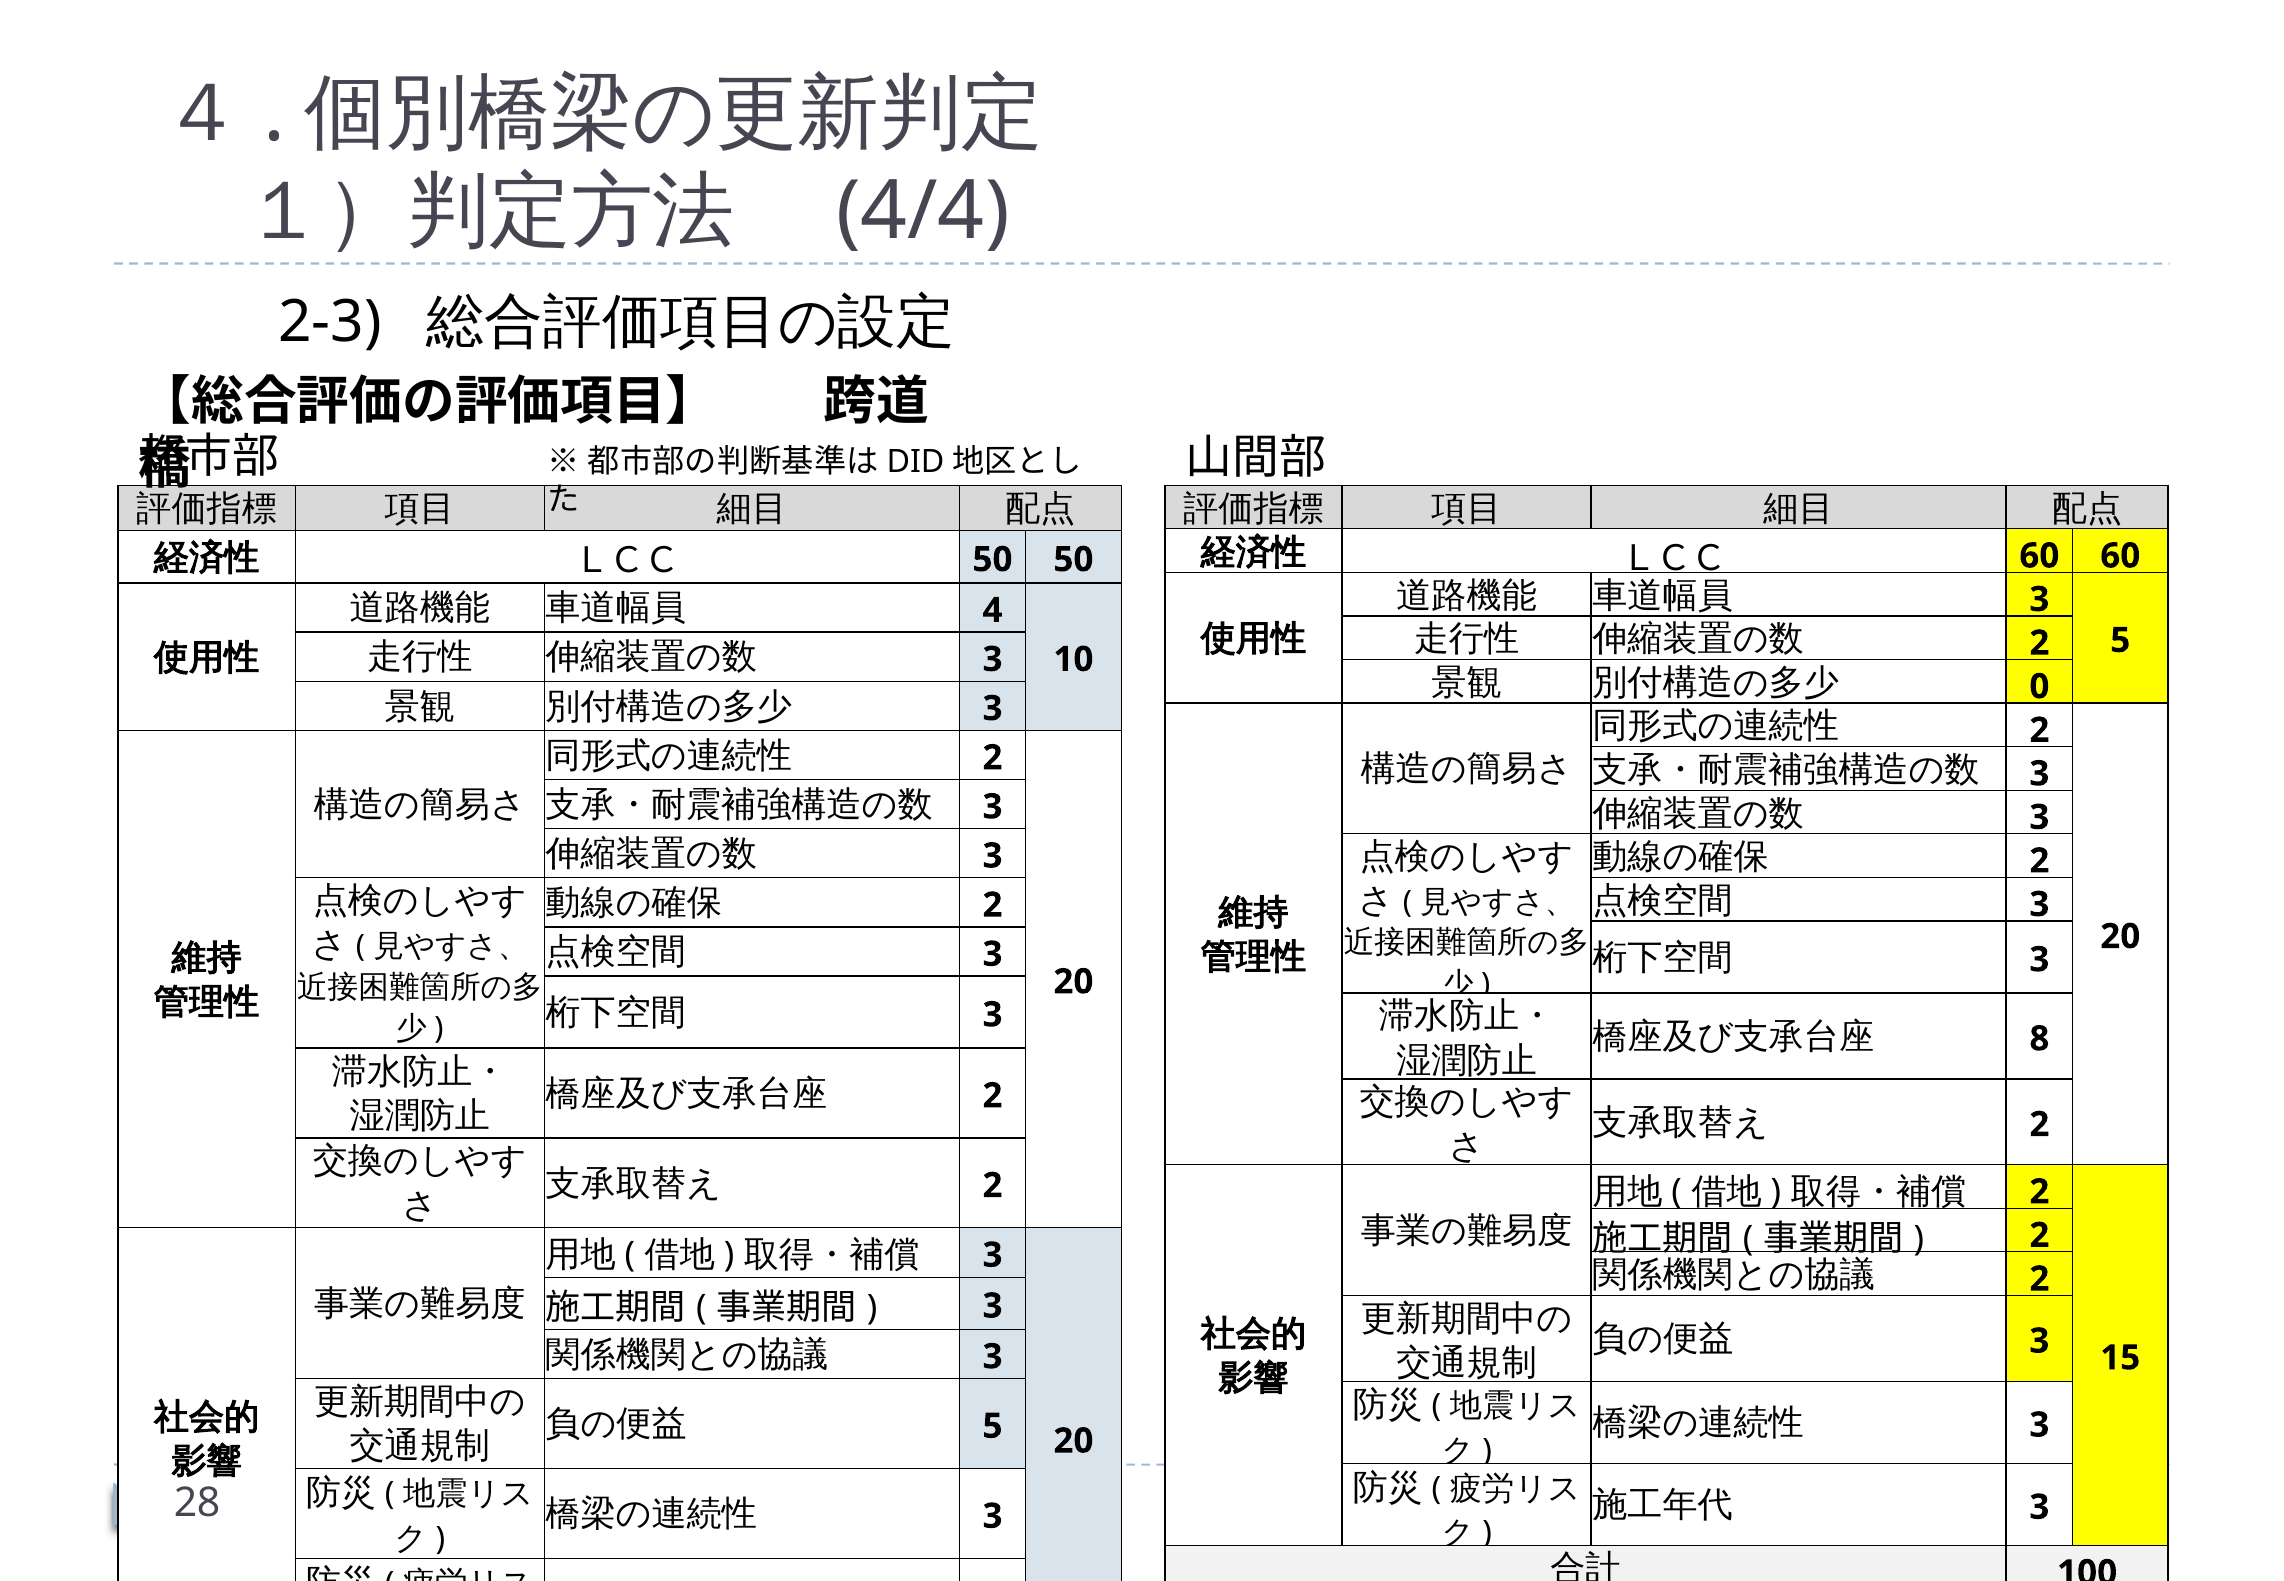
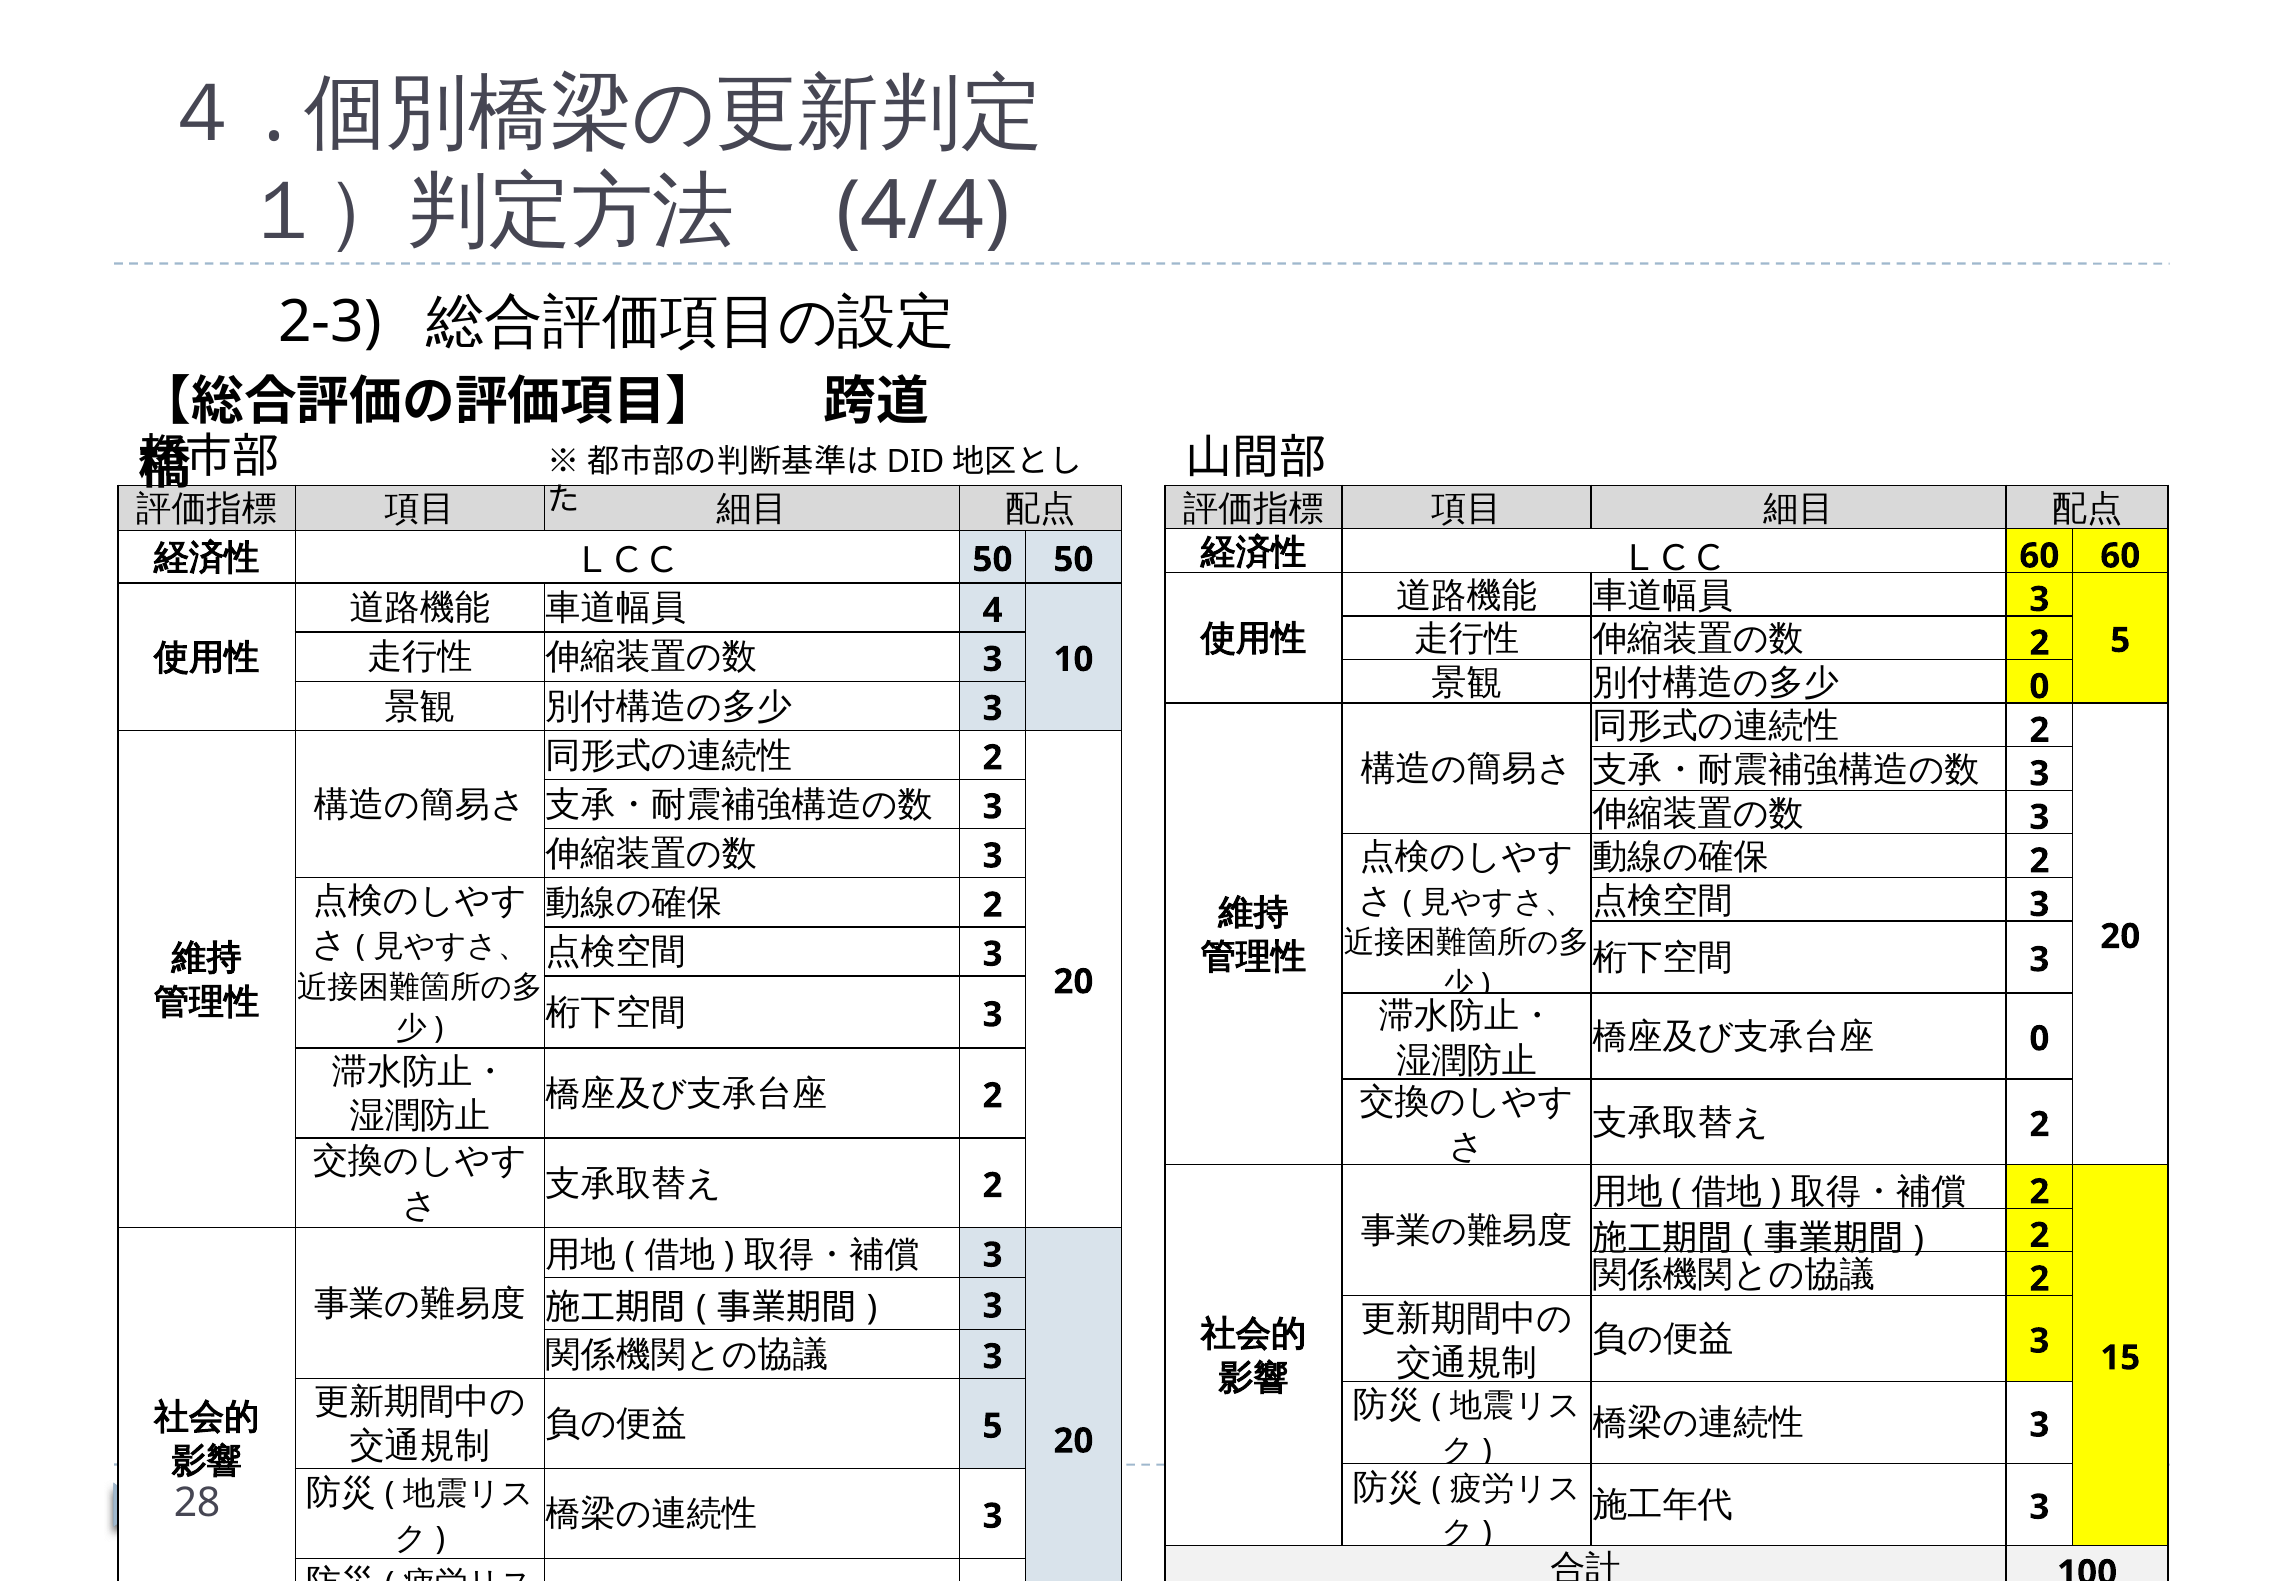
8: 8 -> 0 (2039, 1039)
